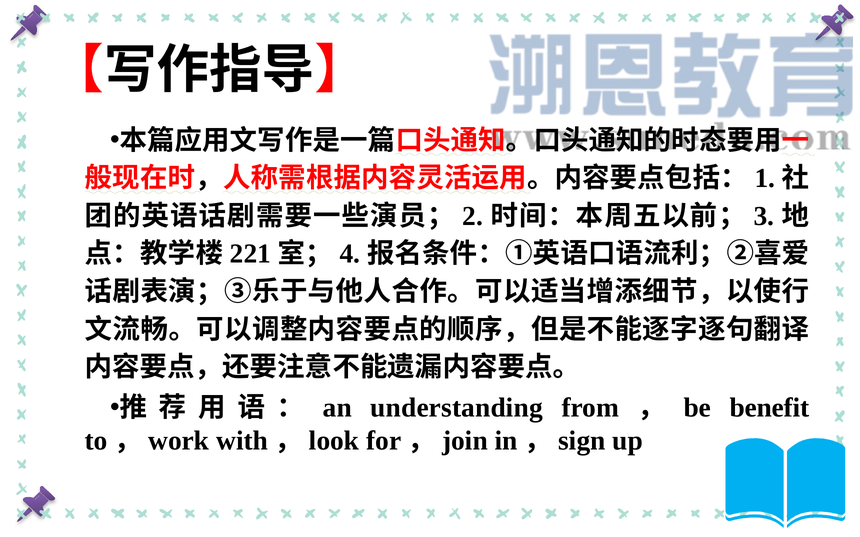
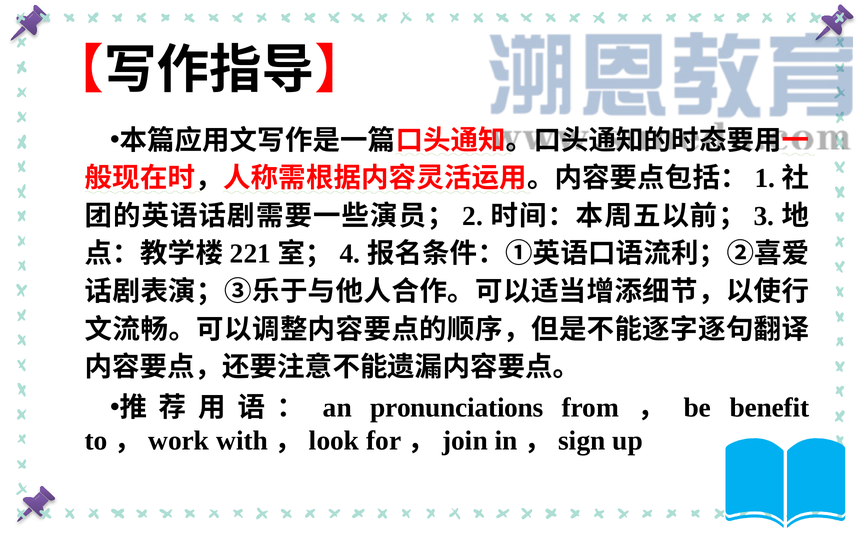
understanding: understanding -> pronunciations (457, 408)
